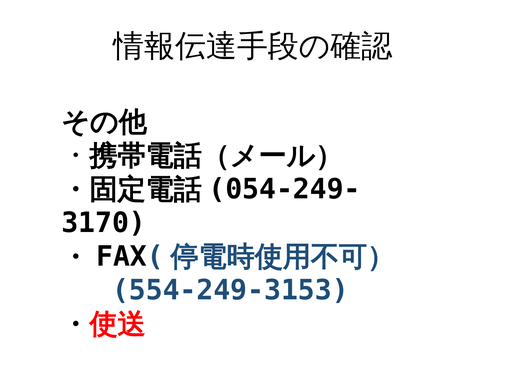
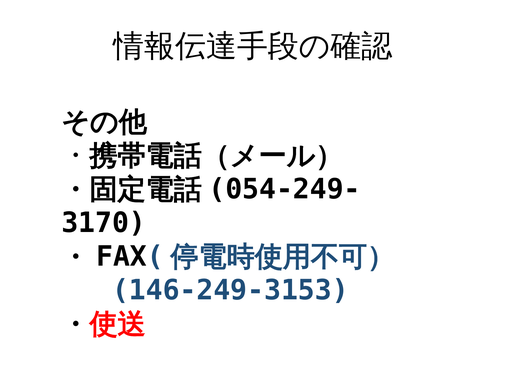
554-249-3153: 554-249-3153 -> 146-249-3153 (230, 291)
